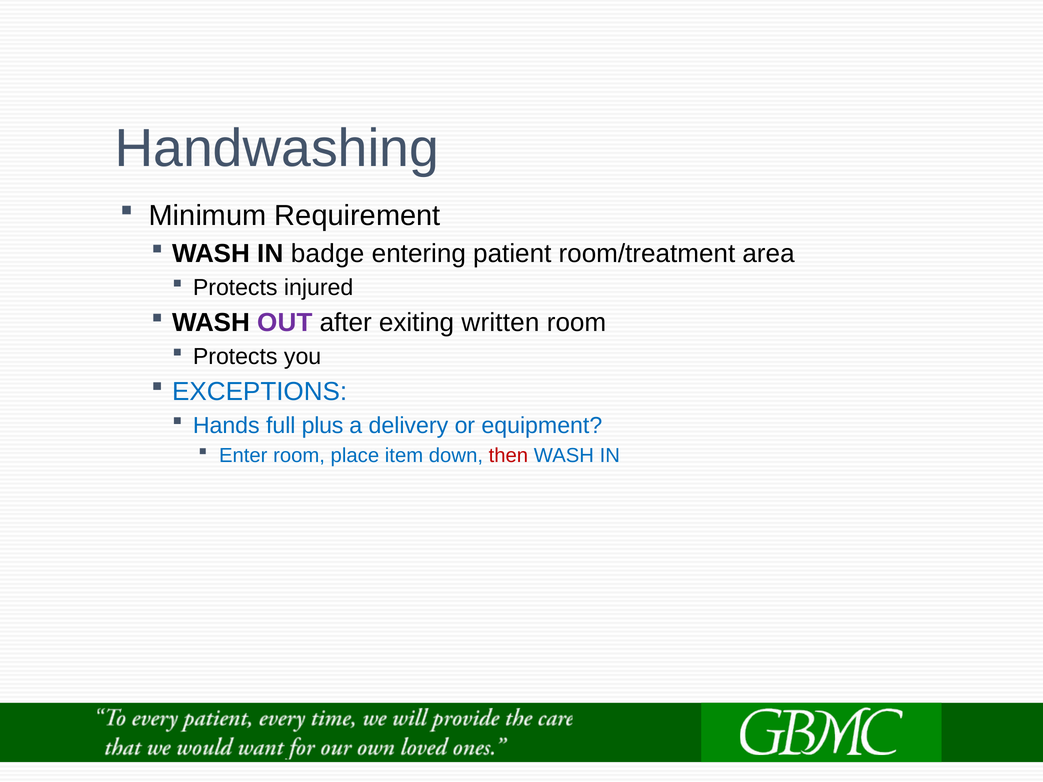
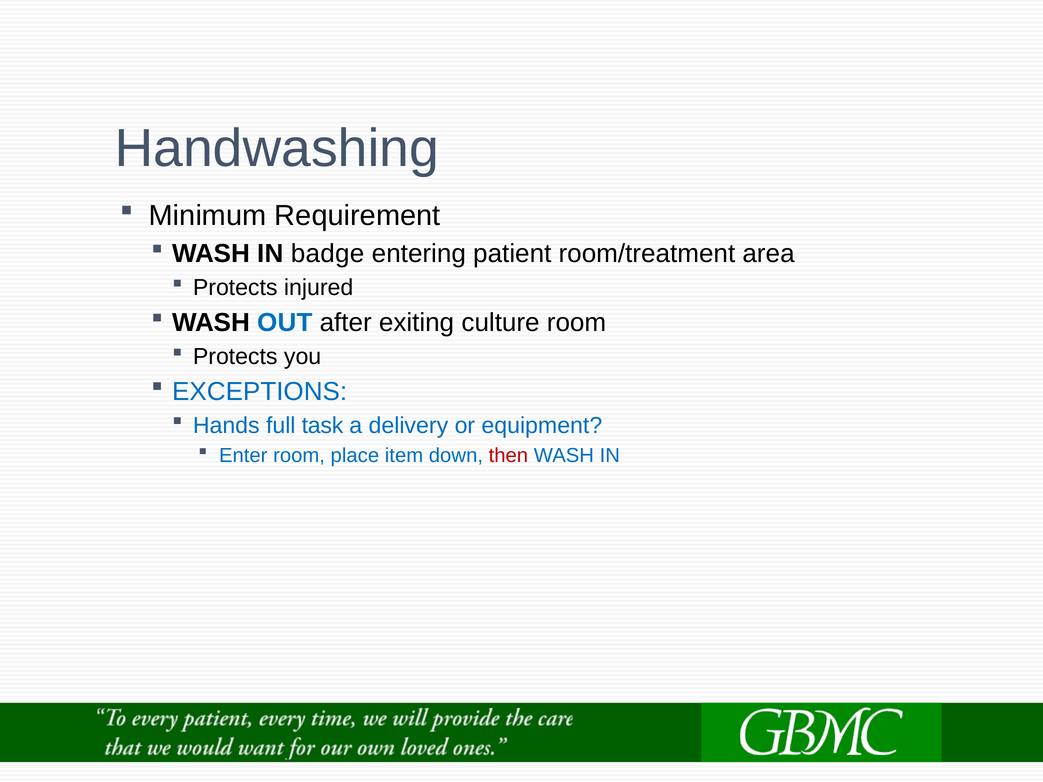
OUT colour: purple -> blue (285, 323)
written: written -> culture (501, 323)
plus: plus -> task (323, 426)
